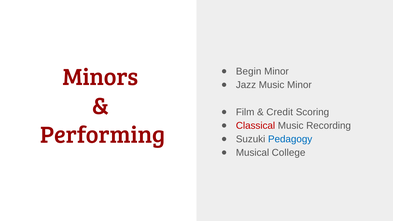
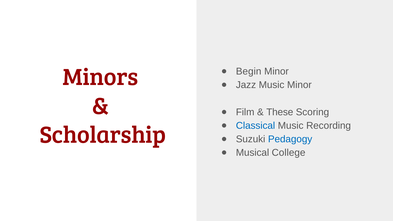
Credit: Credit -> These (280, 112)
Classical colour: red -> blue (255, 126)
Performing: Performing -> Scholarship (103, 135)
